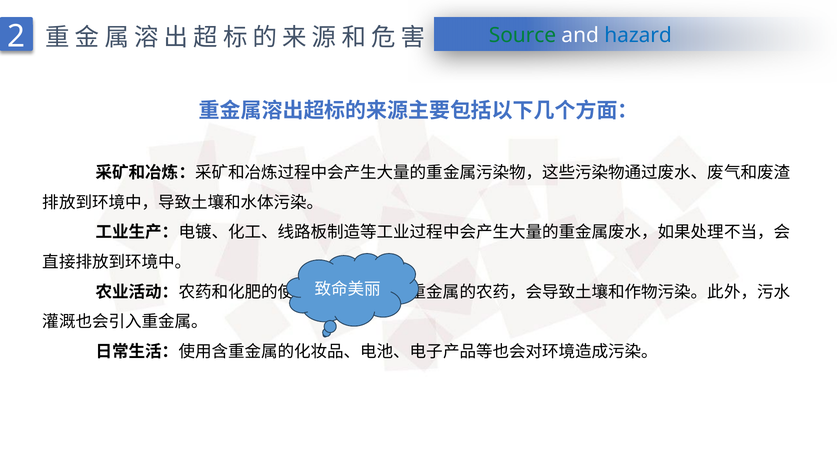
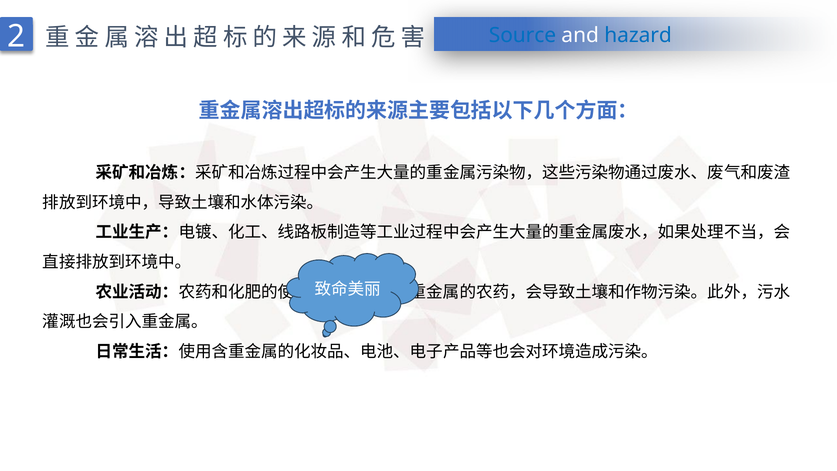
Source colour: green -> blue (522, 35)
